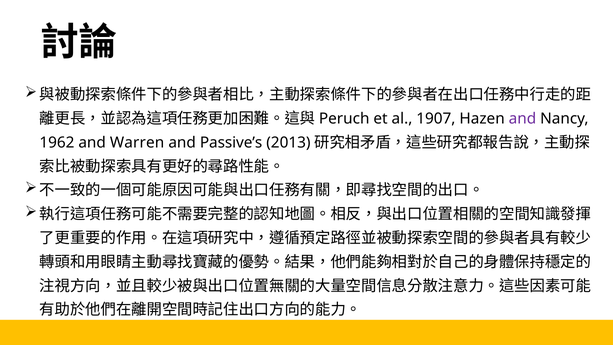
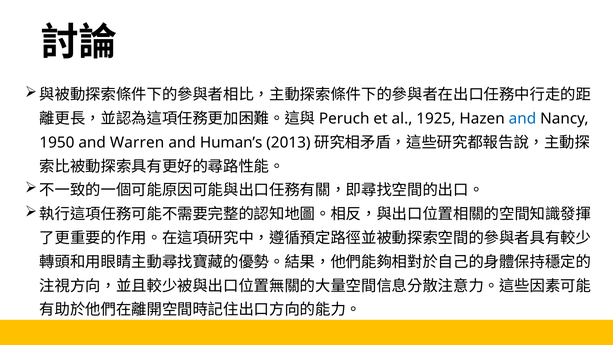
1907: 1907 -> 1925 (436, 119)
and colour: purple -> blue (522, 119)
1962: 1962 -> 1950 (57, 142)
Passive’s: Passive’s -> Human’s (231, 142)
